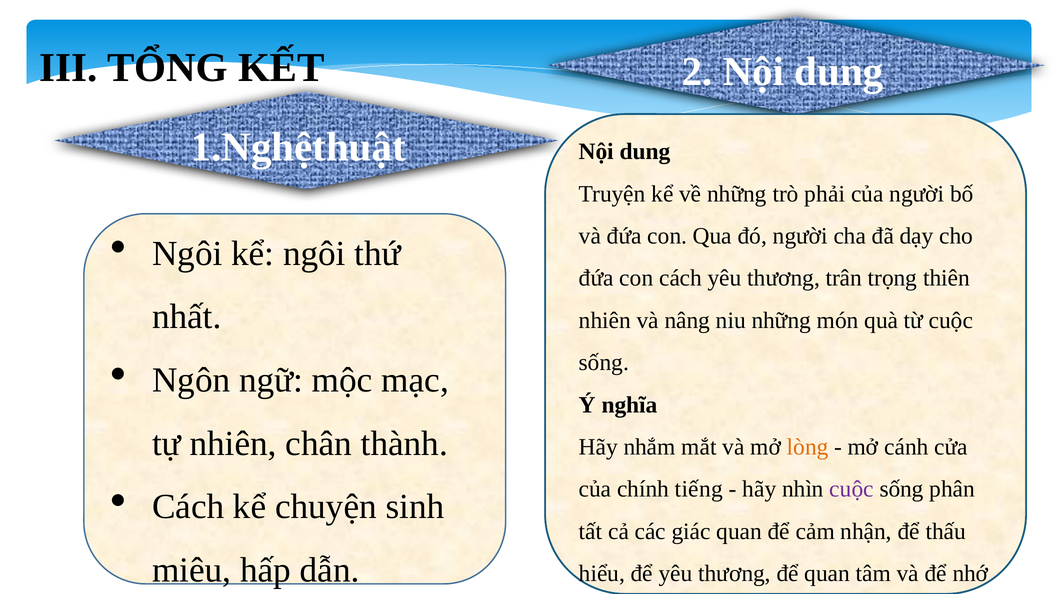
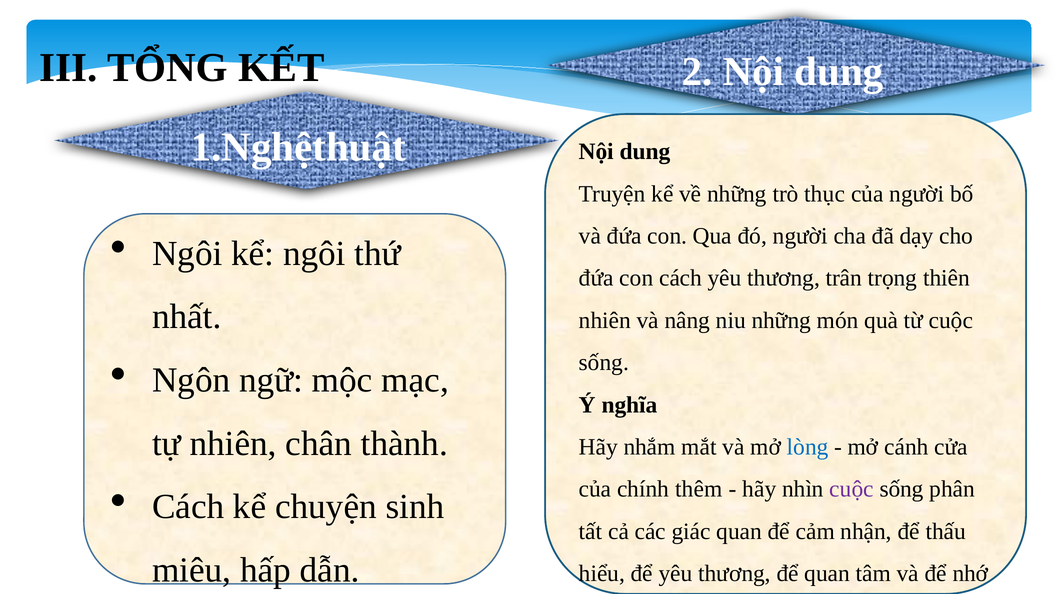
phải: phải -> thục (825, 194)
lòng colour: orange -> blue (808, 447)
tiếng: tiếng -> thêm (699, 490)
